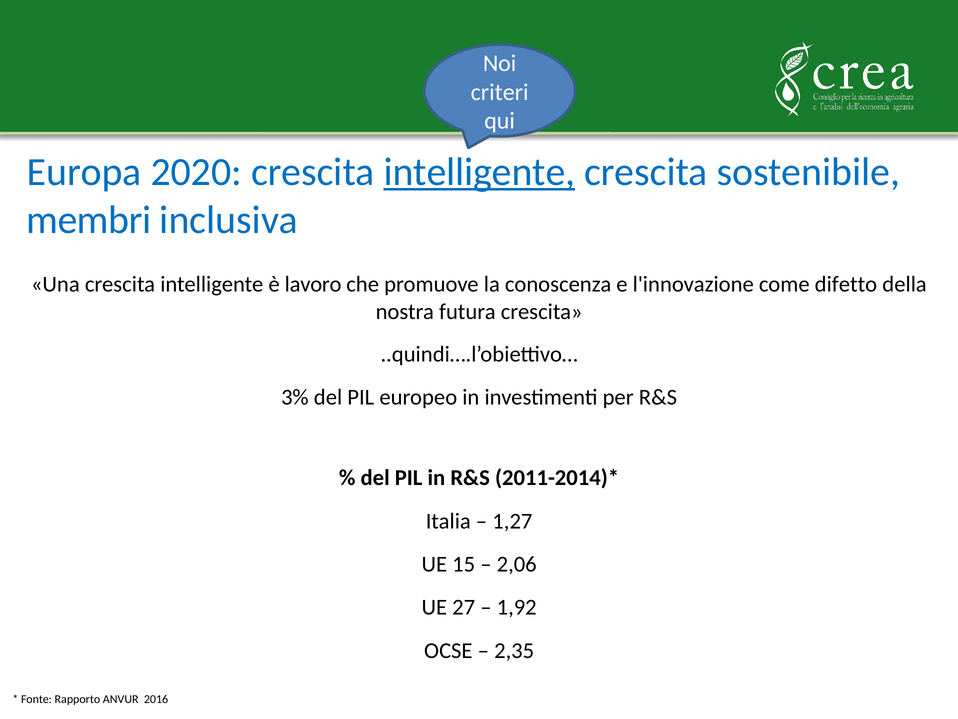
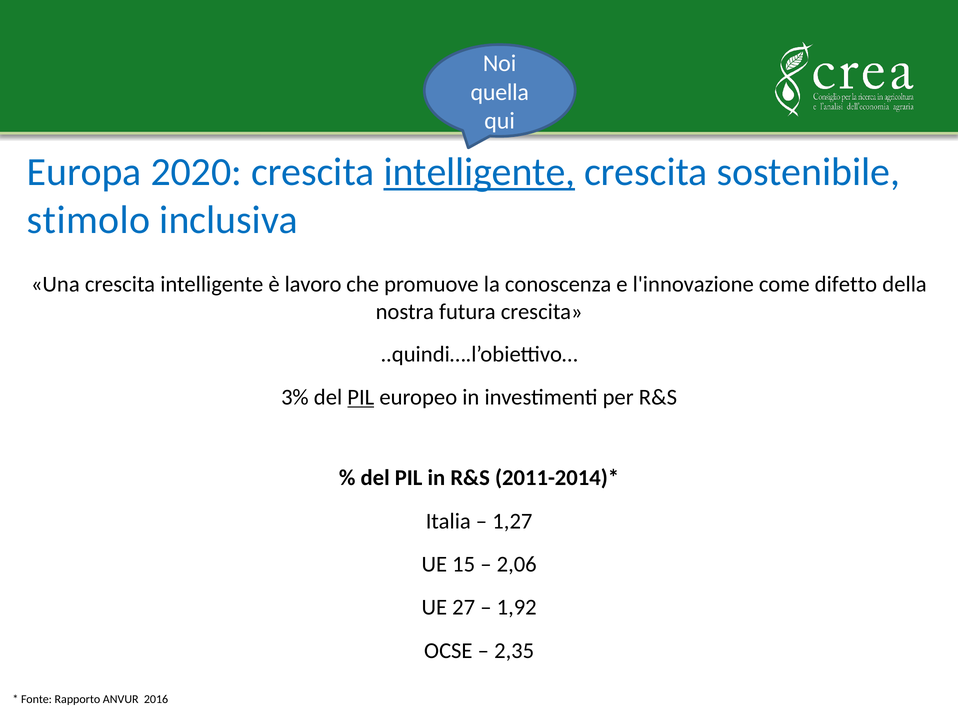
criteri: criteri -> quella (500, 92)
membri: membri -> stimolo (88, 220)
PIL underline: none -> present (361, 397)
